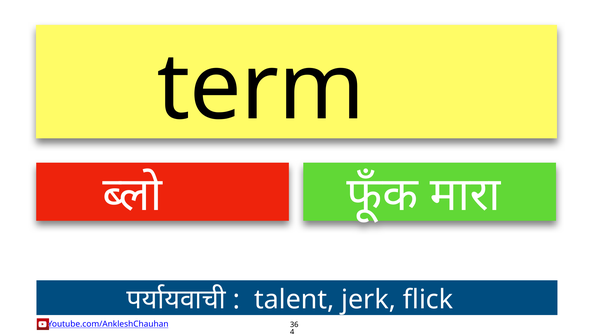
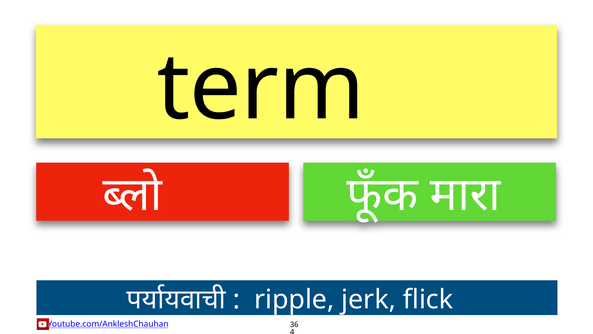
talent: talent -> ripple (294, 299)
